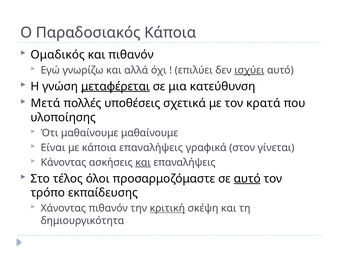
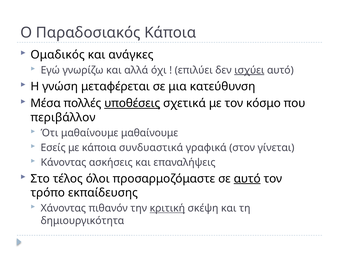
και πιθανόν: πιθανόν -> ανάγκες (131, 55)
μεταφέρεται underline: present -> none (115, 86)
Μετά: Μετά -> Μέσα (46, 103)
υποθέσεις underline: none -> present (132, 103)
κρατά: κρατά -> κόσμο (263, 103)
υλοποίησης: υλοποίησης -> περιβάλλον (63, 118)
Είναι: Είναι -> Εσείς (53, 148)
κάποια επαναλήψεις: επαναλήψεις -> συνδυαστικά (151, 148)
και underline: present -> none (143, 163)
